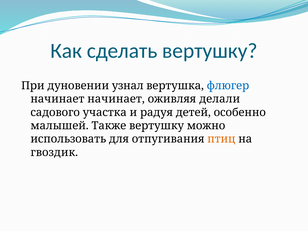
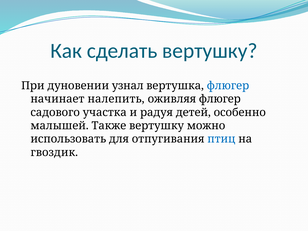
начинает начинает: начинает -> налепить (116, 99)
оживляя делали: делали -> флюгер (220, 99)
птиц colour: orange -> blue (221, 139)
